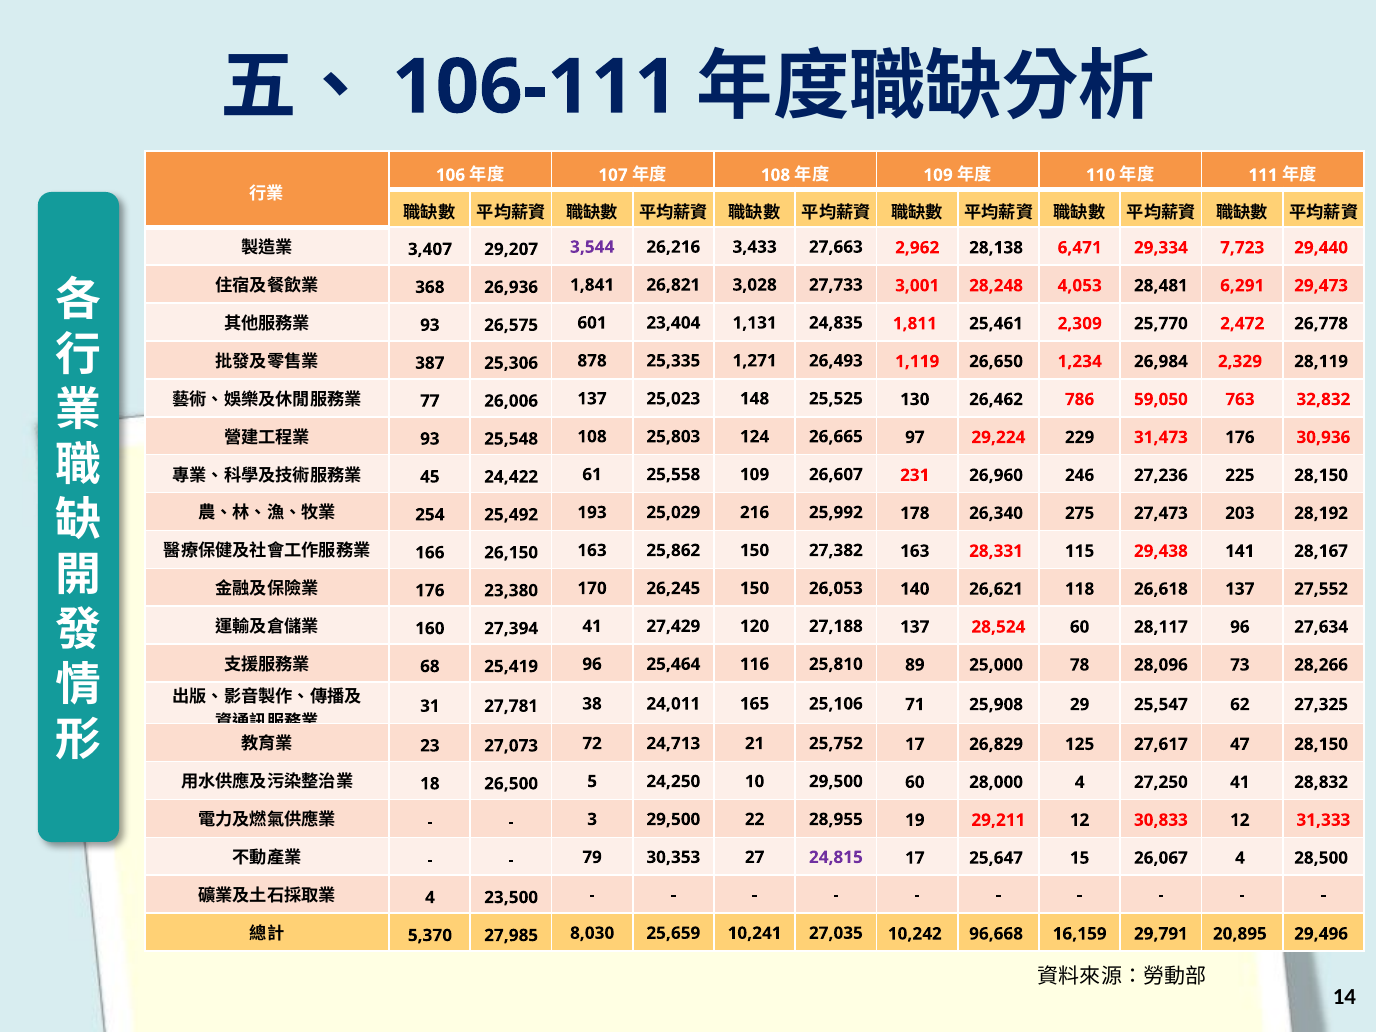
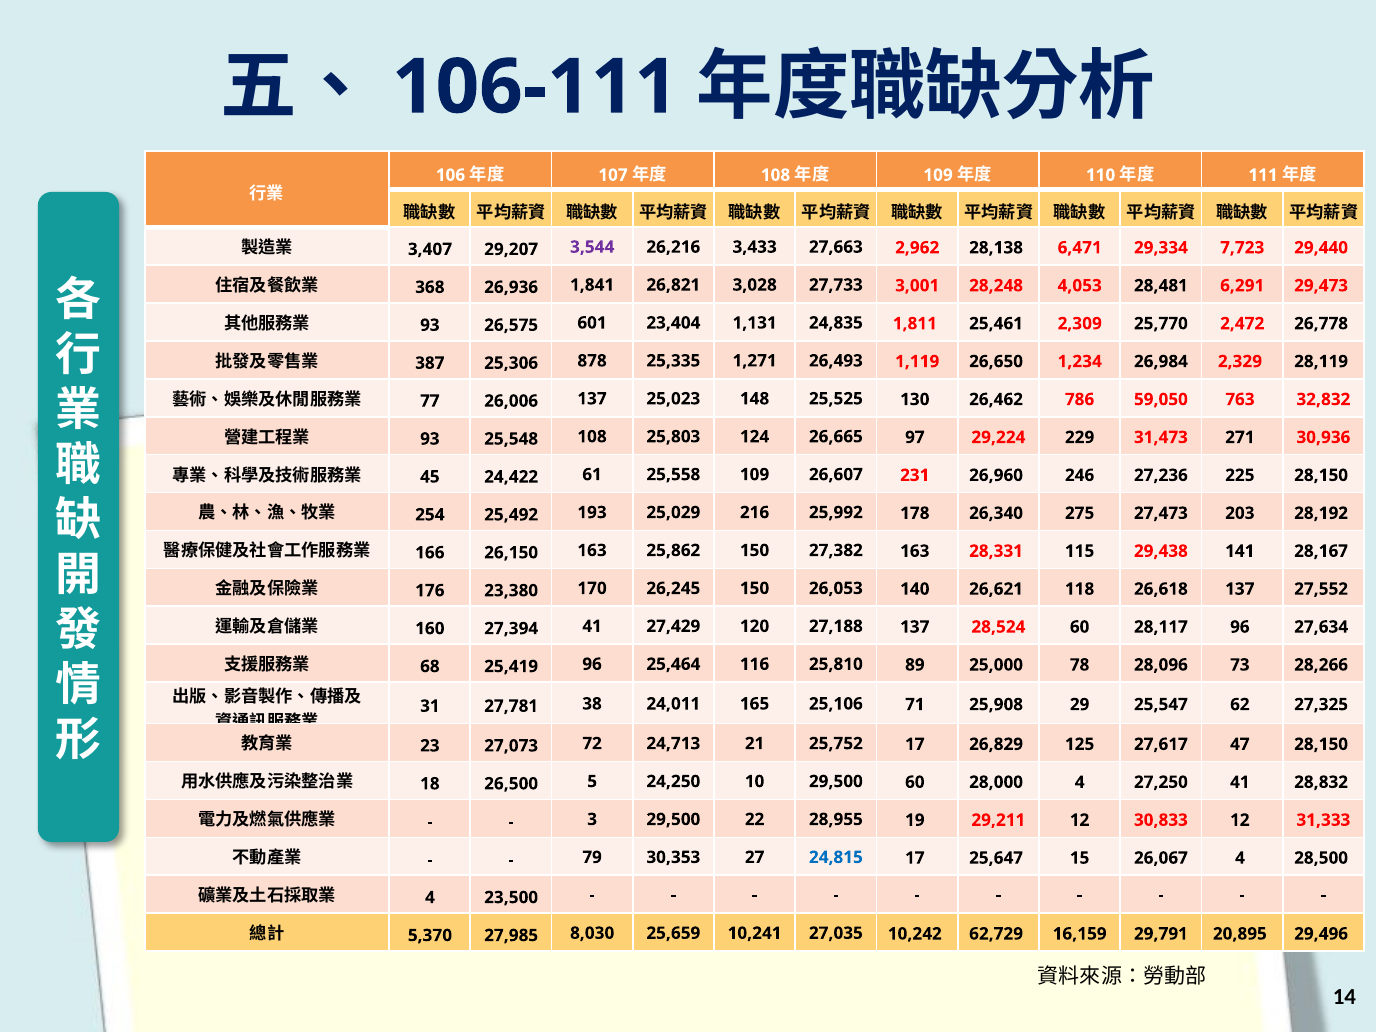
31,473 176: 176 -> 271 (1240, 437)
24,815 colour: purple -> blue (836, 857)
96,668: 96,668 -> 62,729 (996, 934)
